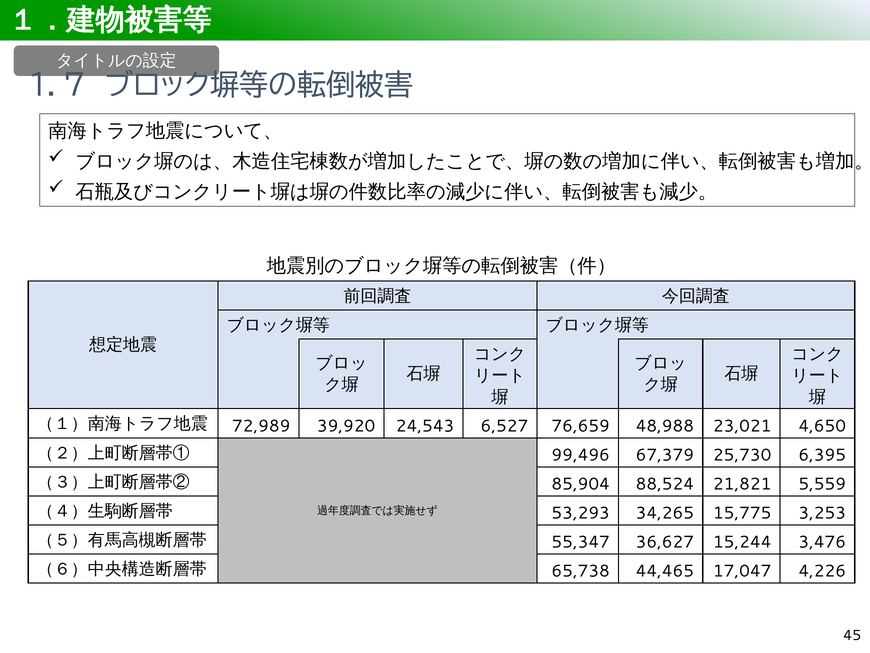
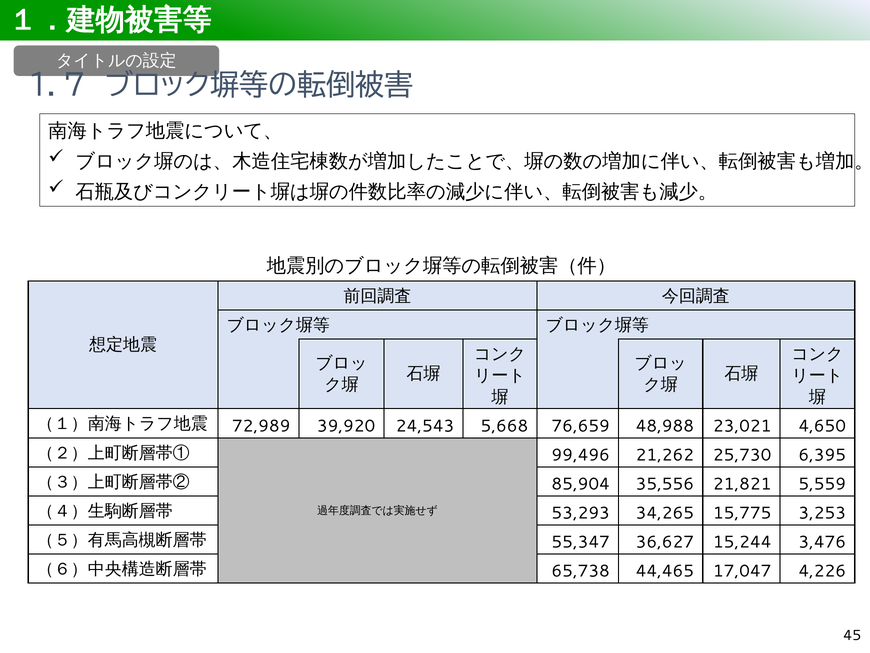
6,527: 6,527 -> 5,668 (504, 426)
67,379: 67,379 -> 21,262 (665, 455)
88,524: 88,524 -> 35,556 (665, 484)
